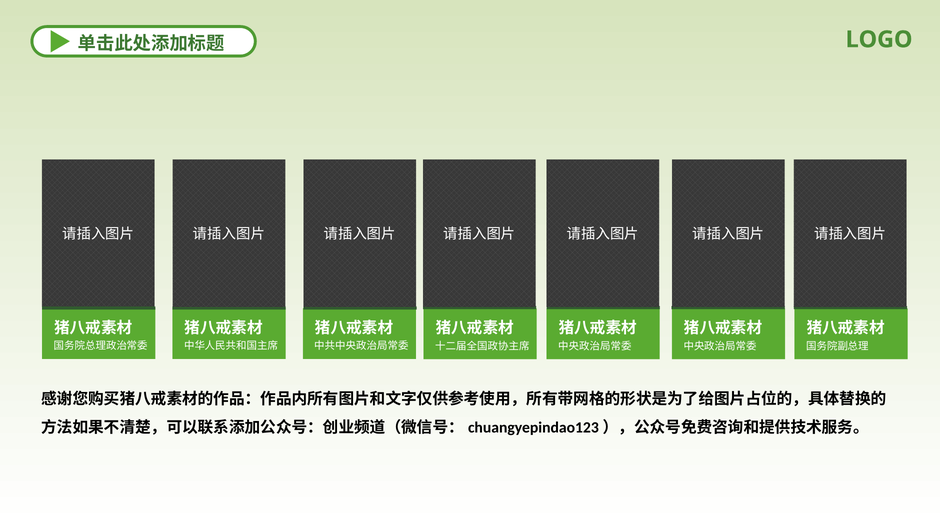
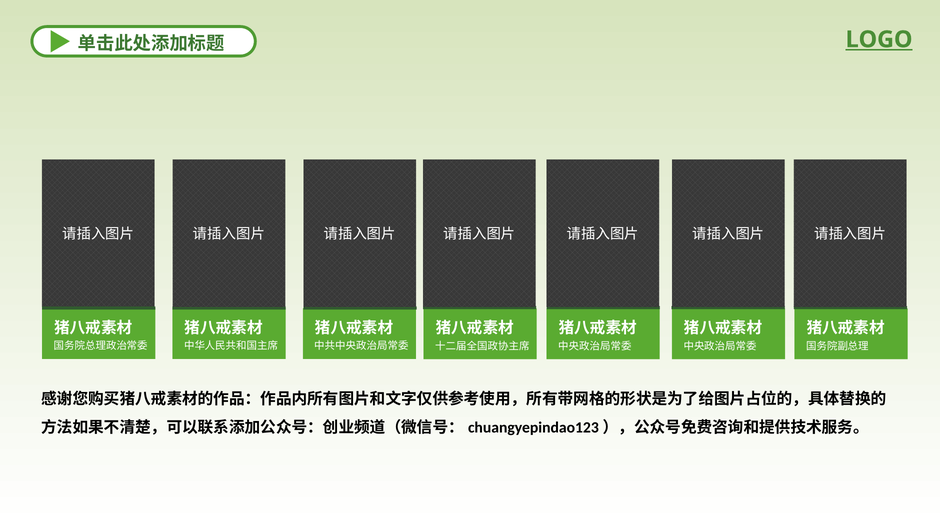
LOGO underline: none -> present (879, 39)
